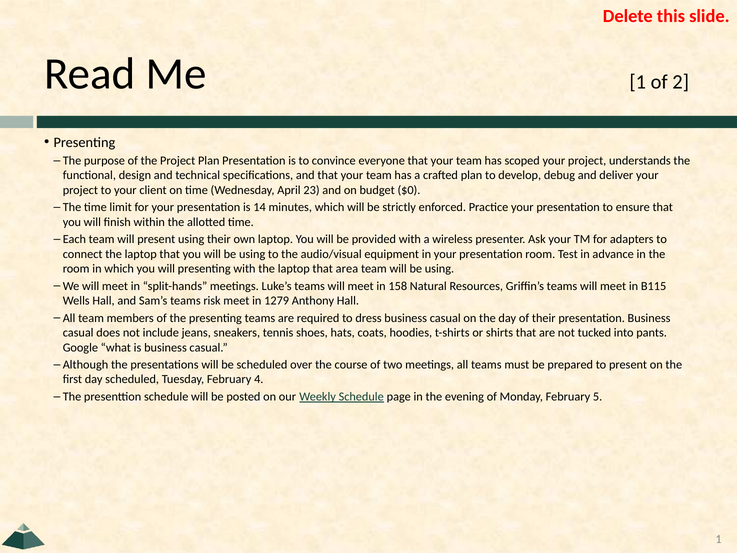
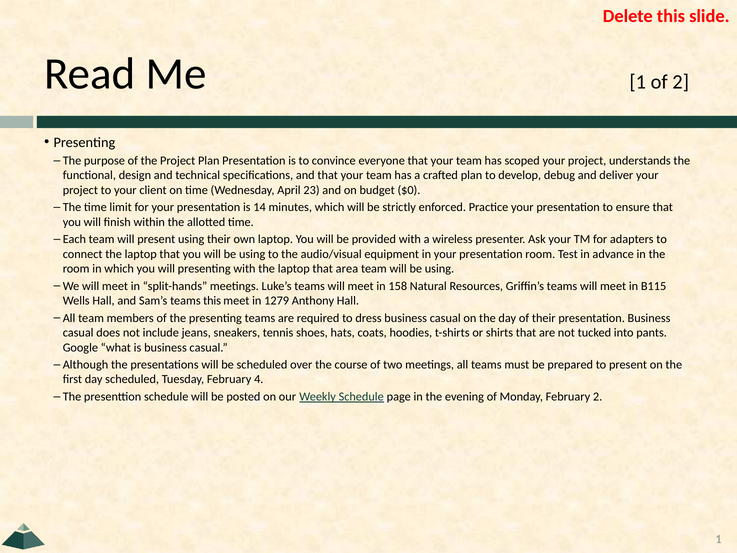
teams risk: risk -> this (212, 301)
February 5: 5 -> 2 (598, 396)
